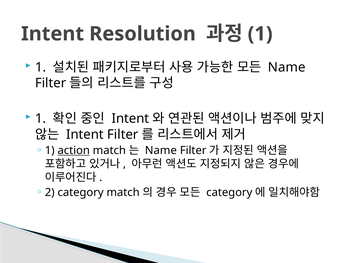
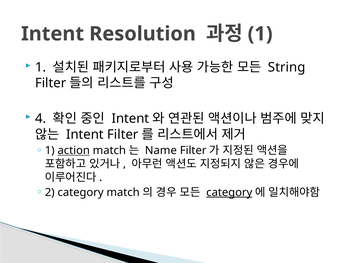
Name: Name -> String (287, 67)
1: 1 -> 4 (41, 119)
category underline: none -> present (229, 193)
